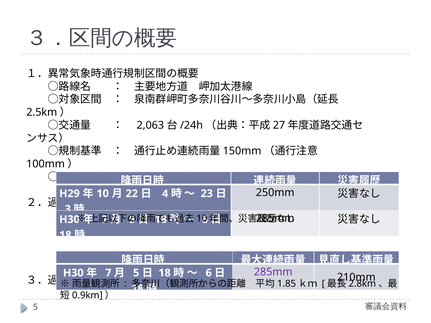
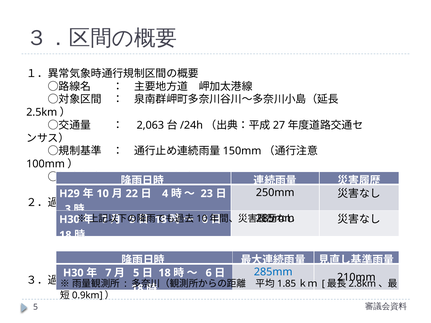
285mm colour: purple -> blue (273, 272)
